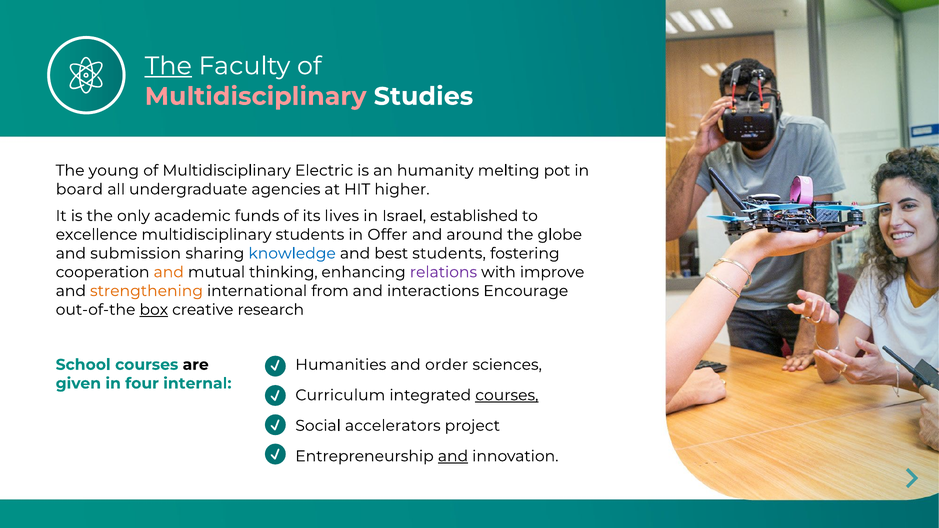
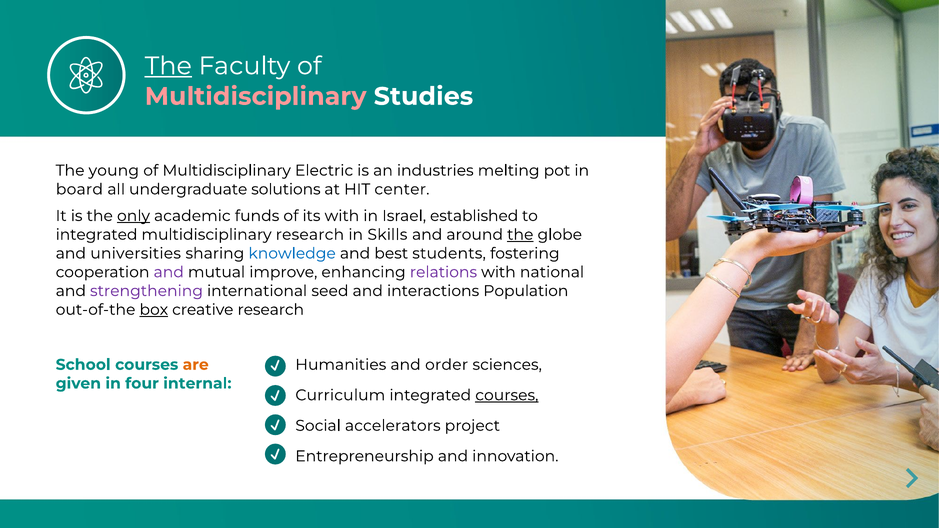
humanity: humanity -> industries (435, 171)
agencies: agencies -> solutions (286, 189)
higher: higher -> center (402, 189)
only underline: none -> present (133, 216)
its lives: lives -> with (342, 216)
excellence: excellence -> integrated (97, 235)
multidisciplinary students: students -> research (310, 235)
Offer: Offer -> Skills (387, 235)
the underline: none -> present (520, 235)
submission: submission -> universities (136, 253)
and colour: orange -> purple (169, 272)
thinking: thinking -> improve (283, 272)
improve: improve -> national (552, 272)
strengthening colour: orange -> purple (146, 291)
from: from -> seed (330, 291)
Encourage: Encourage -> Population (526, 291)
are colour: black -> orange (196, 365)
and underline: present -> none (453, 456)
